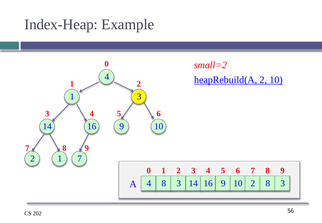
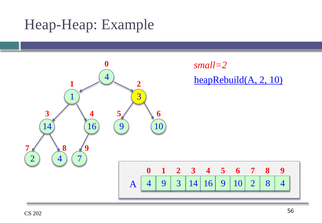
Index-Heap: Index-Heap -> Heap-Heap (61, 25)
1: 1 -> 4 (60, 159)
4 8: 8 -> 9 (164, 183)
16 3: 3 -> 4 (283, 183)
